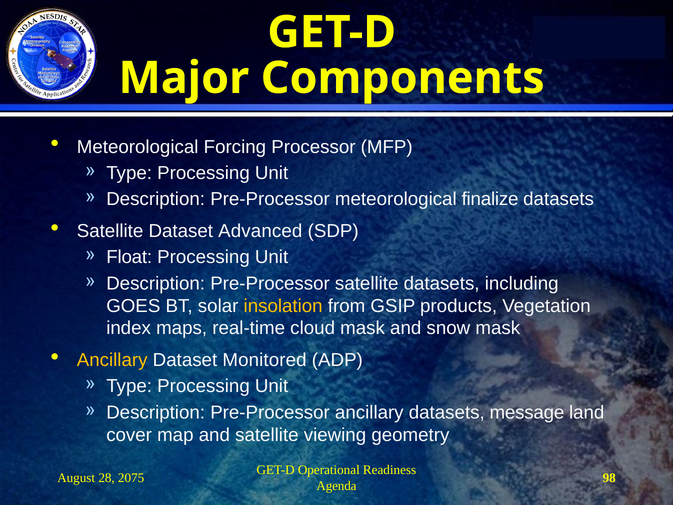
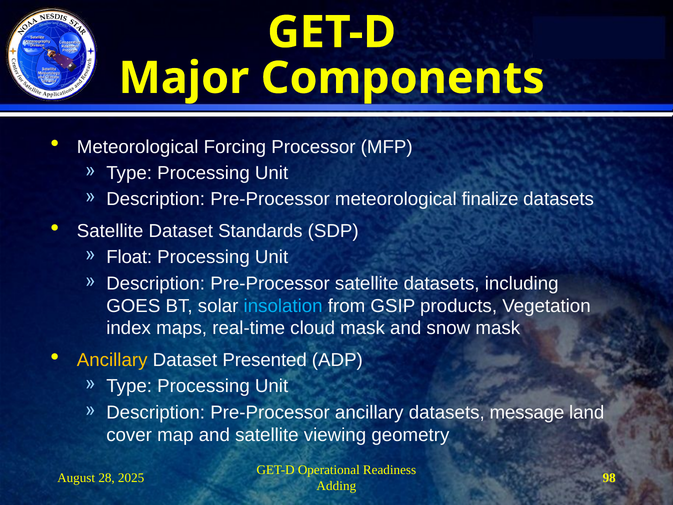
Advanced: Advanced -> Standards (260, 231)
insolation colour: yellow -> light blue (283, 306)
Monitored: Monitored -> Presented (265, 360)
2075: 2075 -> 2025 (131, 478)
Agenda: Agenda -> Adding (336, 485)
